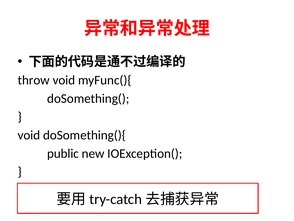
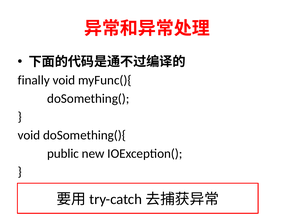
throw: throw -> finally (34, 80)
